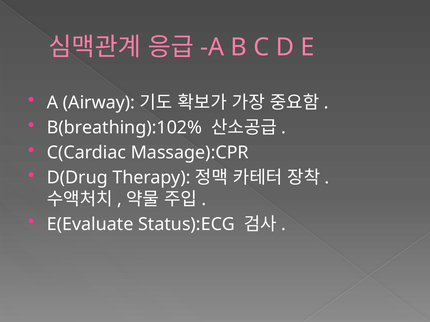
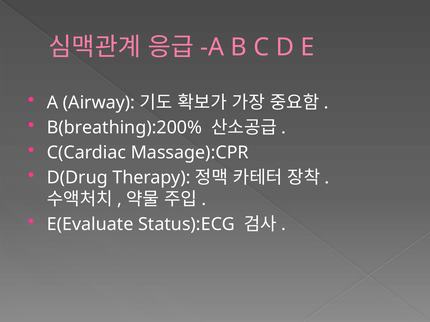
B(breathing):102%: B(breathing):102% -> B(breathing):200% (124, 128)
